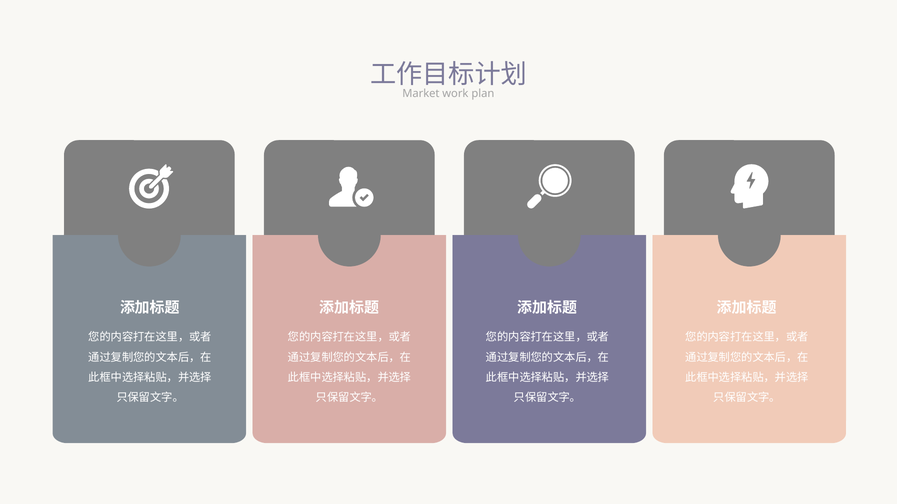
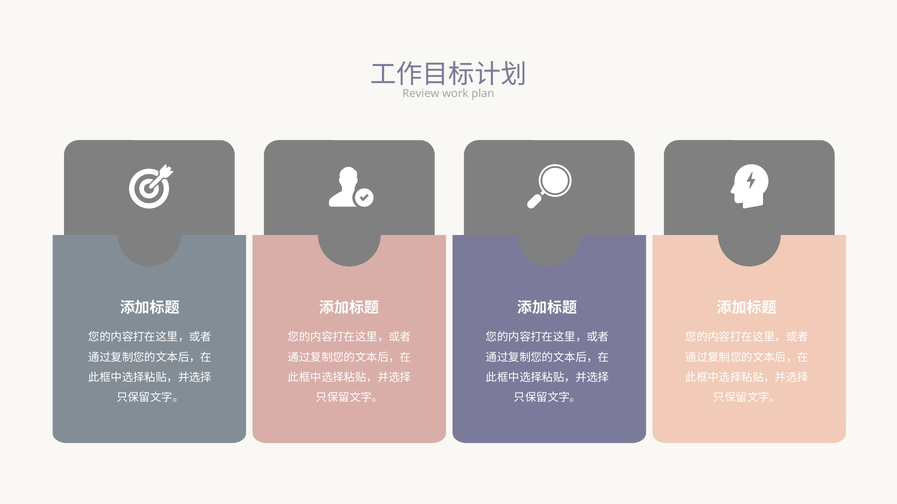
Market: Market -> Review (421, 94)
